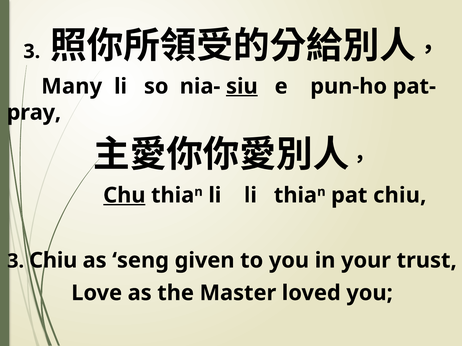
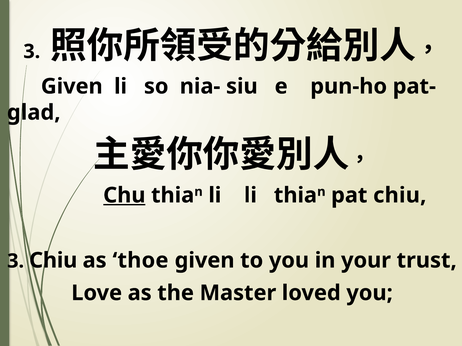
Many: Many -> Given (72, 86)
siu underline: present -> none (242, 86)
pray: pray -> glad (34, 113)
seng: seng -> thoe (140, 261)
